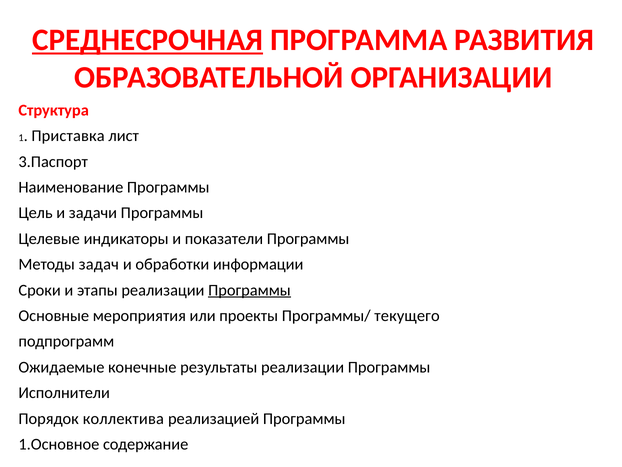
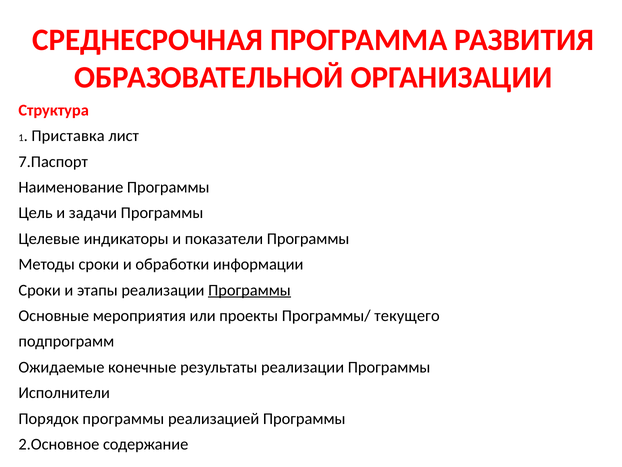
СРЕДНЕСРОЧНАЯ underline: present -> none (148, 40)
3.Паспорт: 3.Паспорт -> 7.Паспорт (53, 162)
Методы задач: задач -> сроки (99, 264)
Порядок коллектива: коллектива -> программы (123, 418)
1.Основное: 1.Основное -> 2.Основное (59, 444)
